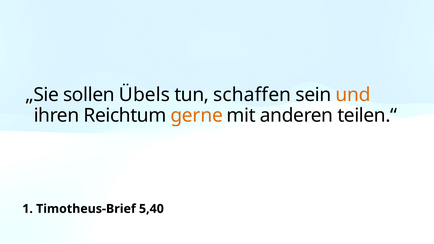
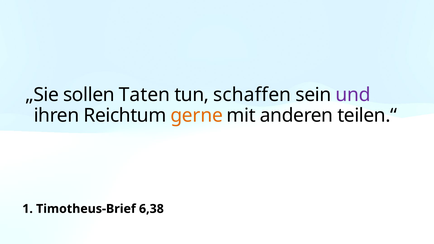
Übels: Übels -> Taten (144, 95)
und colour: orange -> purple (353, 95)
5,40: 5,40 -> 6,38 (151, 209)
